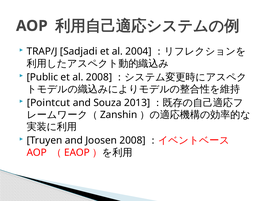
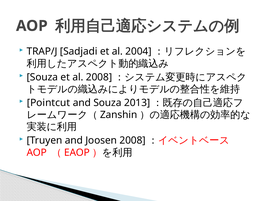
Public: Public -> Souza (42, 77)
